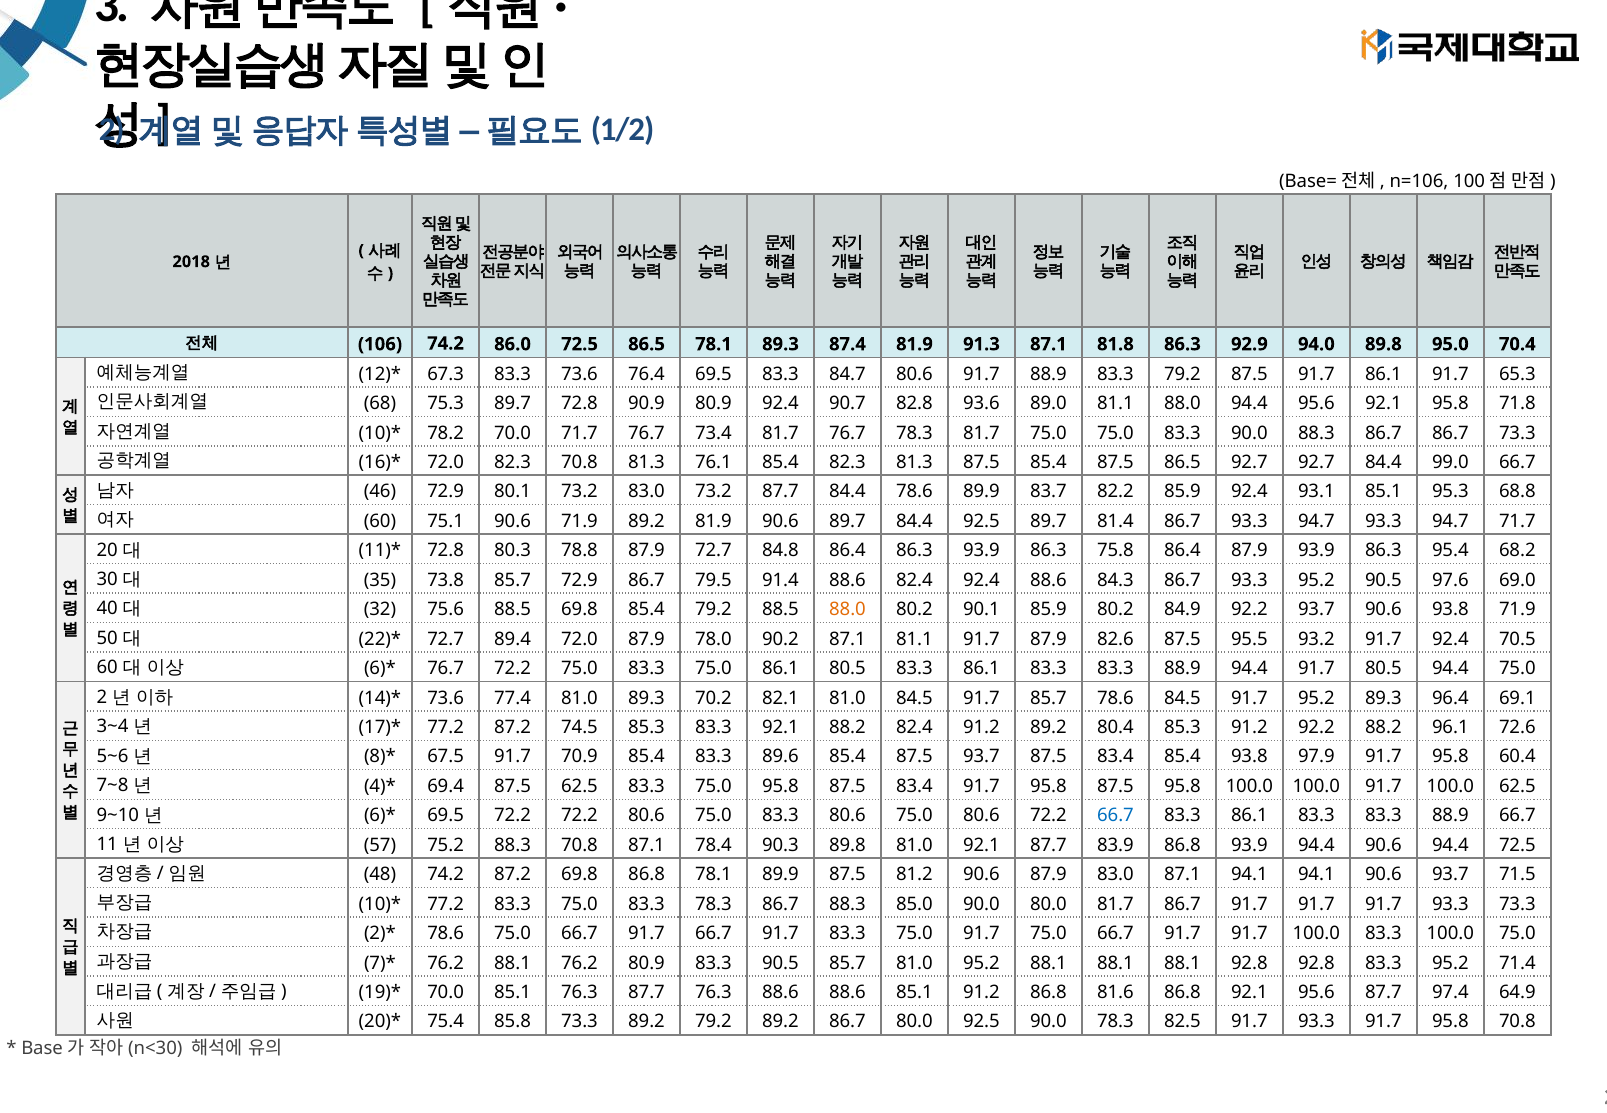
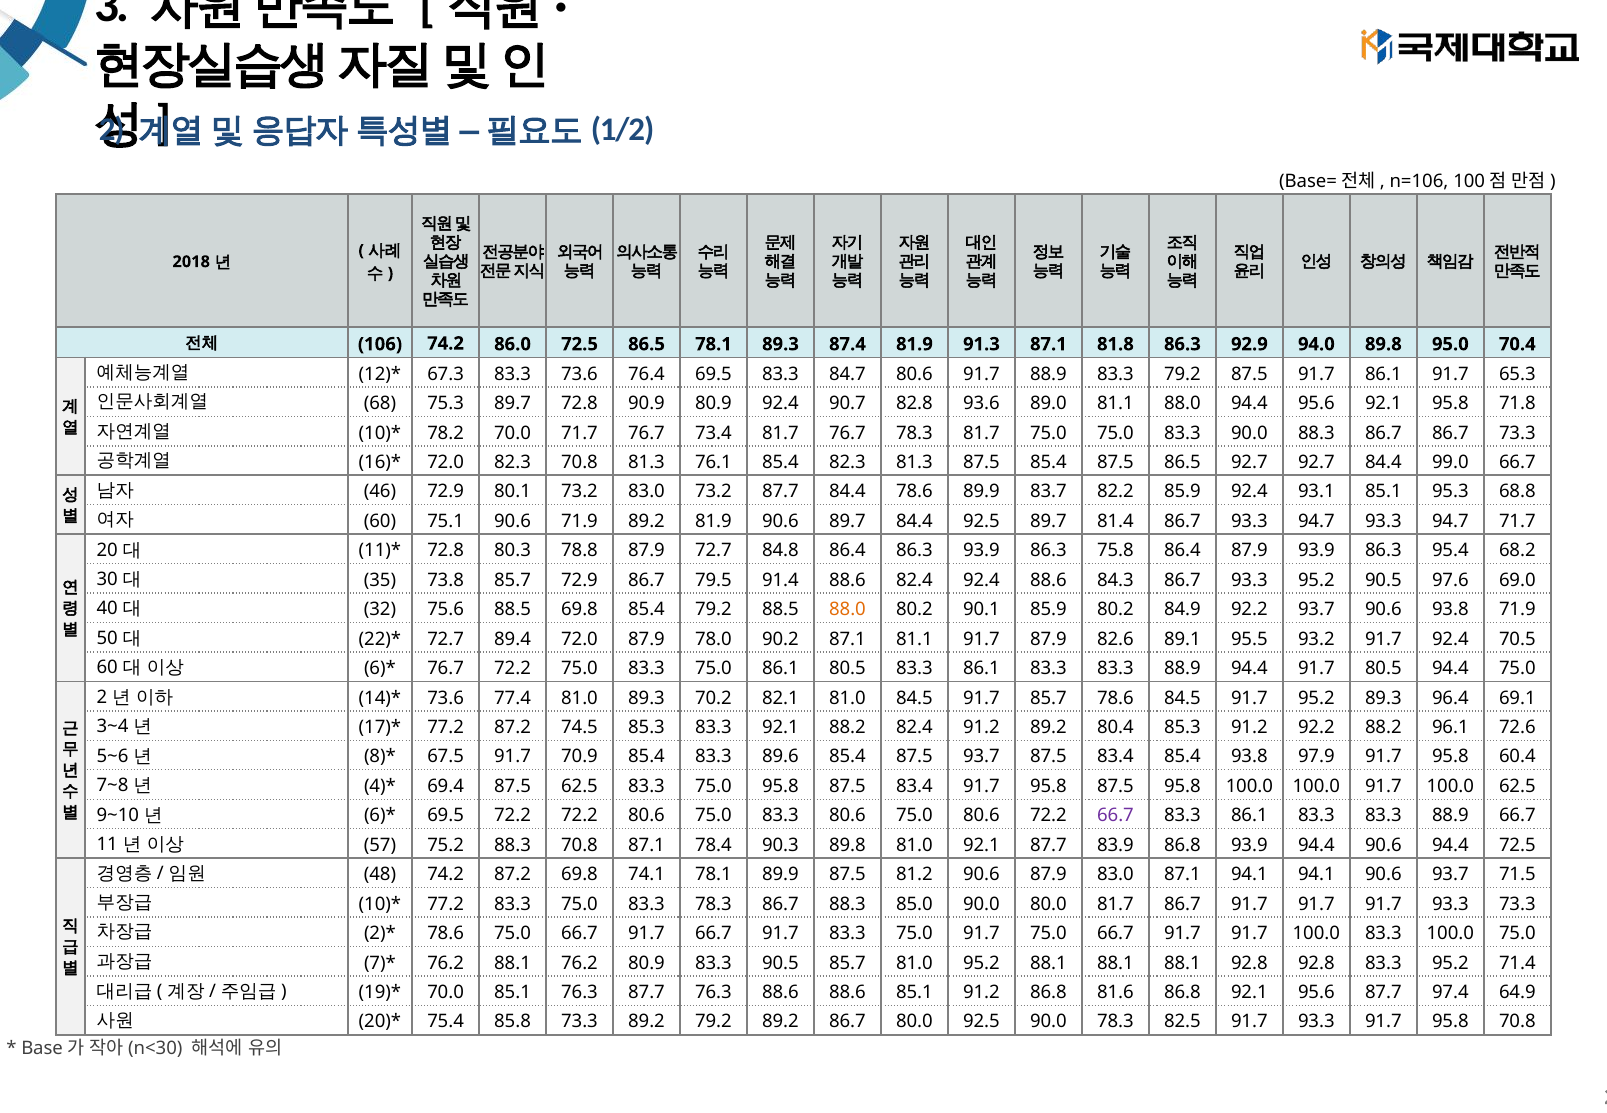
82.6 87.5: 87.5 -> 89.1 (1182, 639)
66.7 colour: blue -> purple (1115, 815)
69.8 86.8: 86.8 -> 74.1 (647, 874)
